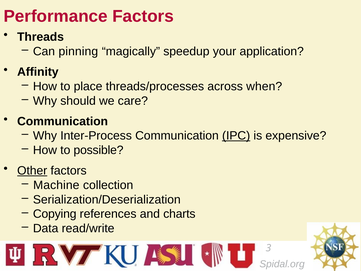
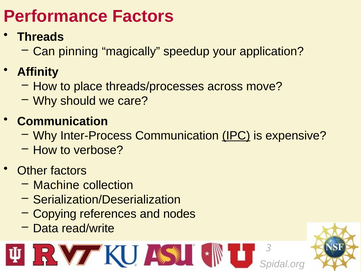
when: when -> move (264, 86)
possible: possible -> verbose (98, 150)
Other underline: present -> none (32, 171)
charts: charts -> nodes (179, 214)
